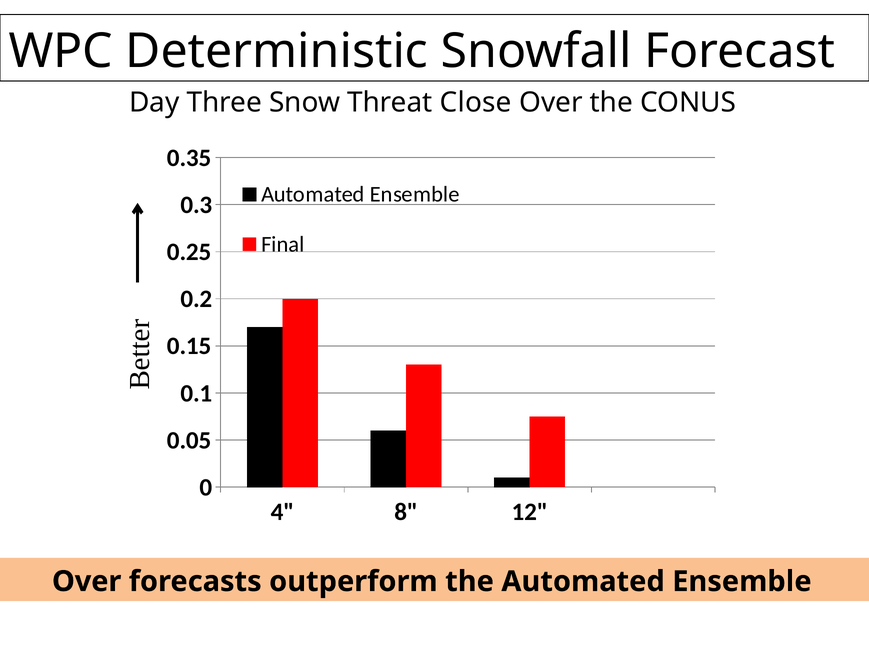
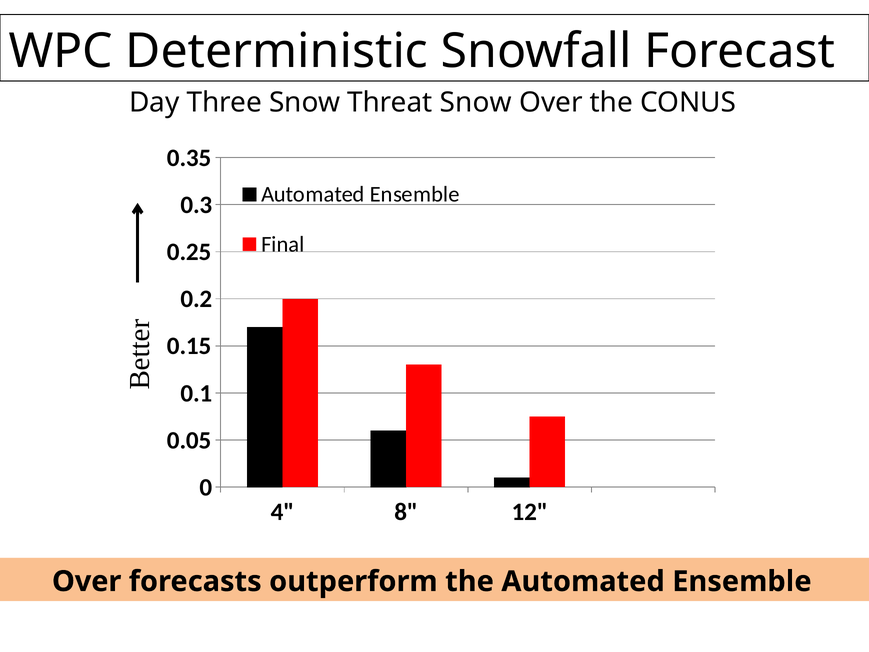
Threat Close: Close -> Snow (476, 103)
